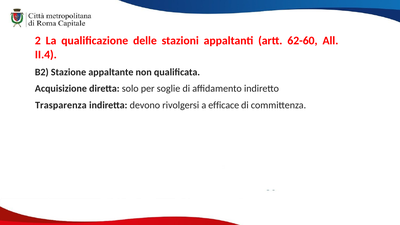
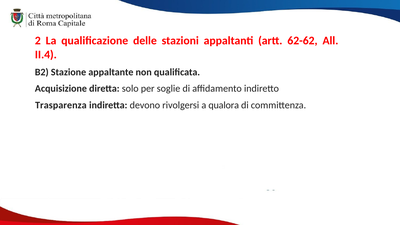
62-60: 62-60 -> 62-62 (302, 41)
efficace: efficace -> qualora (224, 105)
